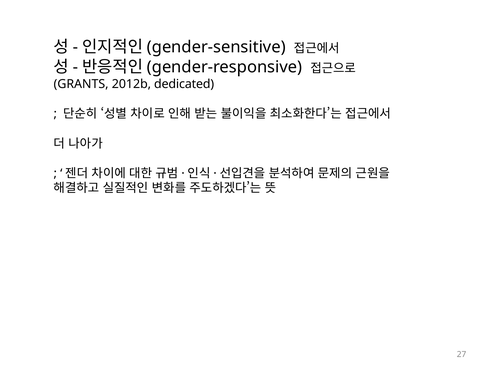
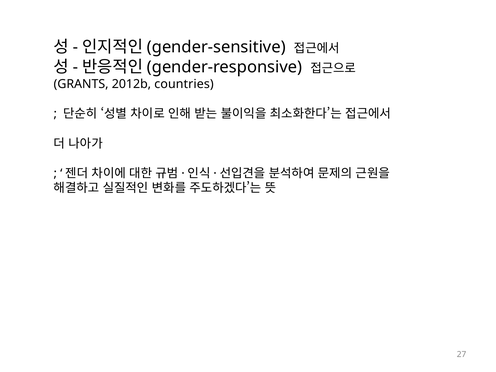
dedicated: dedicated -> countries (184, 84)
